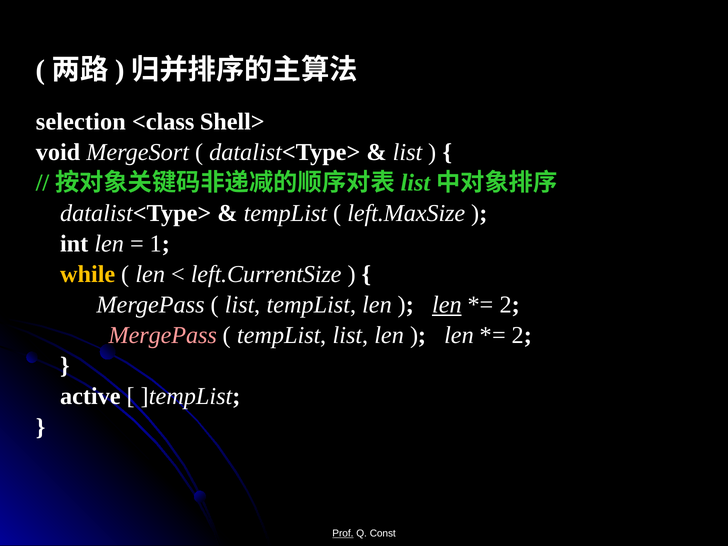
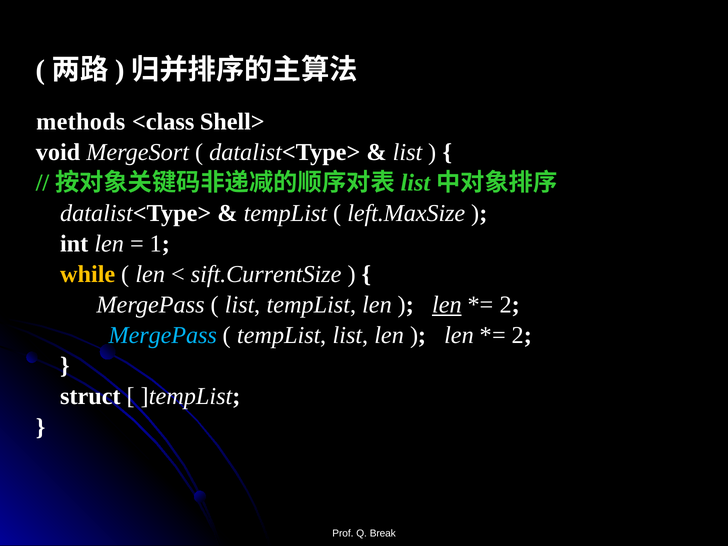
selection: selection -> methods (81, 122)
left.CurrentSize: left.CurrentSize -> sift.CurrentSize (266, 274)
MergePass colour: pink -> light blue (163, 335)
active: active -> struct (90, 396)
Prof underline: present -> none (343, 533)
Const: Const -> Break (383, 533)
